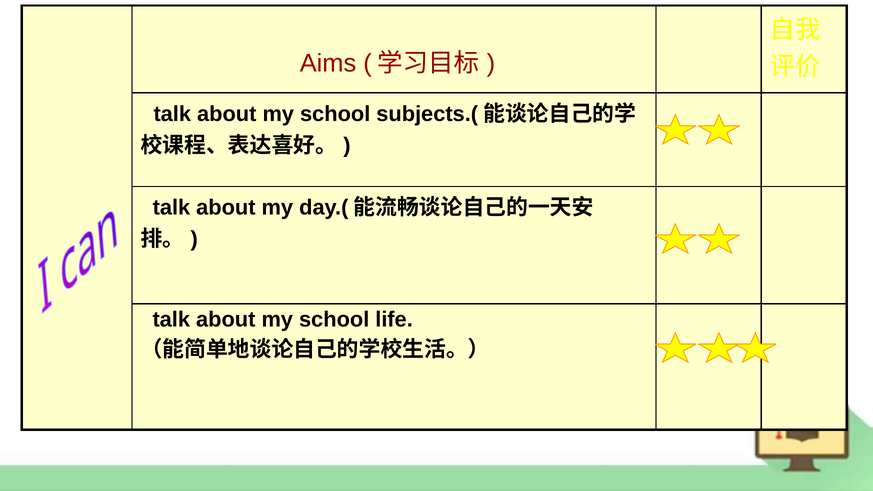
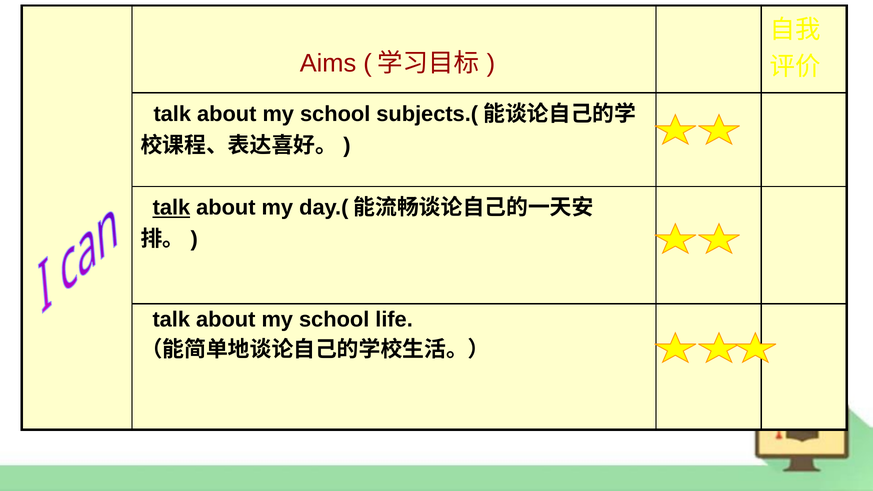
talk underline: none -> present (171, 208)
